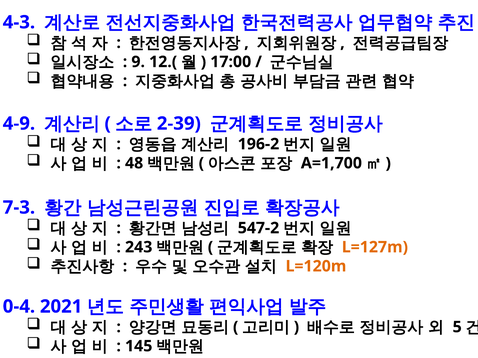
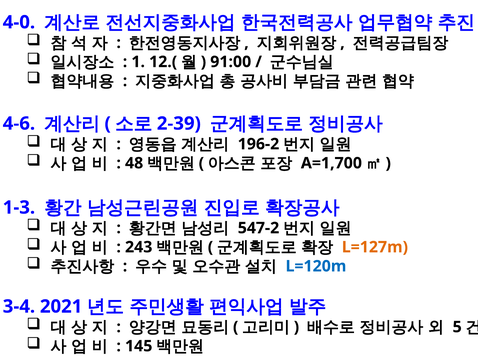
4-3: 4-3 -> 4-0 (19, 22)
9: 9 -> 1 (138, 62)
17:00: 17:00 -> 91:00 (231, 62)
4-9: 4-9 -> 4-6 (19, 124)
7-3: 7-3 -> 1-3 (19, 208)
L=120m colour: orange -> blue (316, 267)
0-4: 0-4 -> 3-4 (19, 307)
